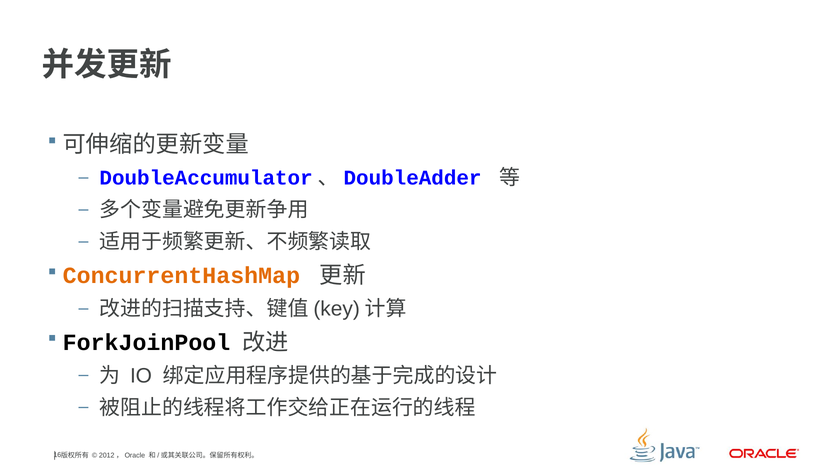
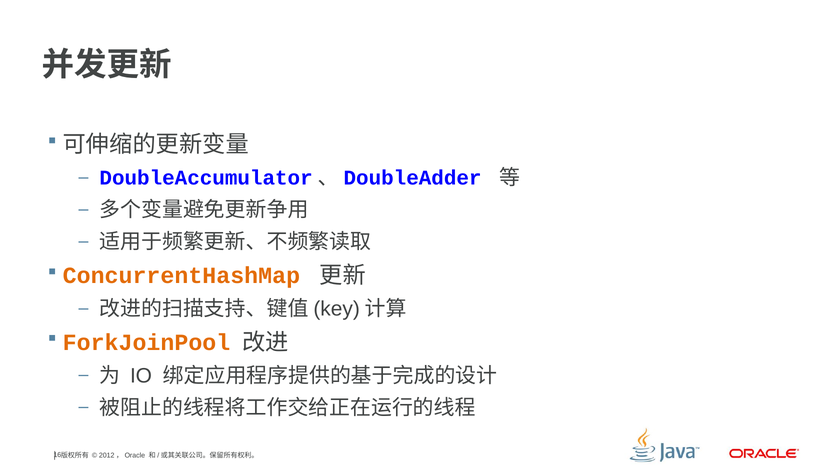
ForkJoinPool colour: black -> orange (146, 343)
